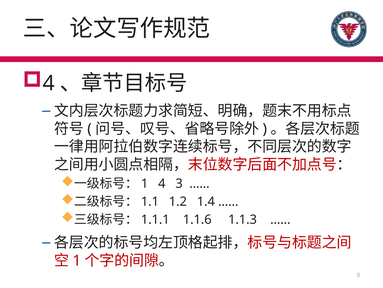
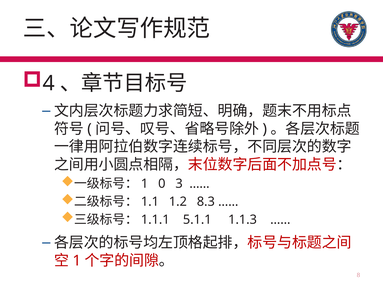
4: 4 -> 0 (162, 183)
1.4: 1.4 -> 8.3 (206, 201)
1.1.6: 1.1.6 -> 5.1.1 (197, 219)
